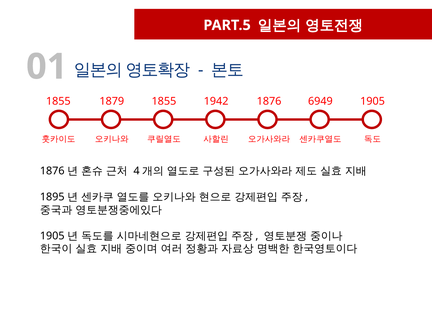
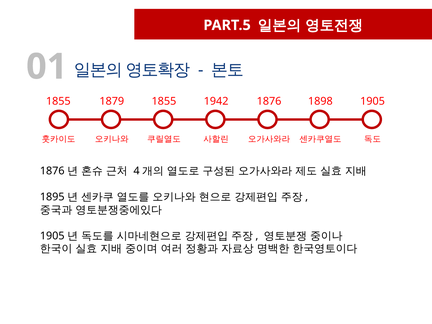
6949: 6949 -> 1898 (320, 101)
